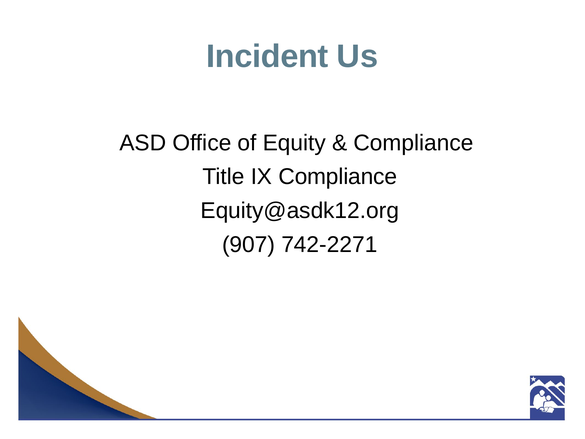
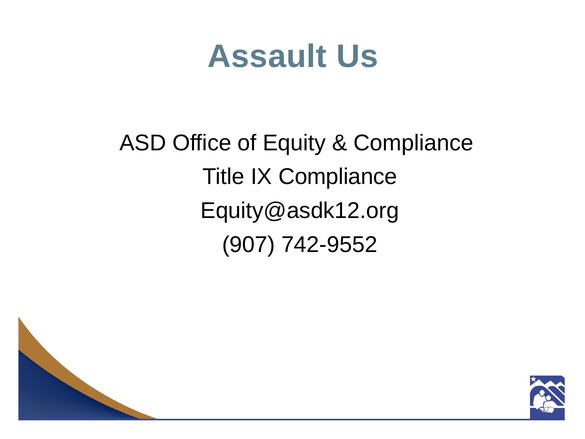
Incident: Incident -> Assault (267, 56)
742-2271: 742-2271 -> 742-9552 (329, 245)
